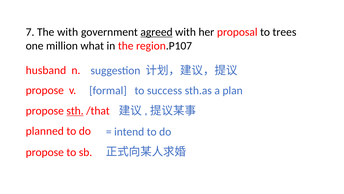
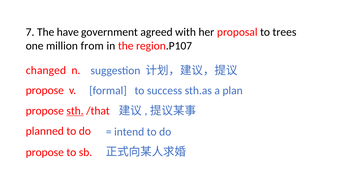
The with: with -> have (68, 32)
agreed underline: present -> none (157, 32)
what: what -> from (92, 46)
husband: husband -> changed (46, 70)
